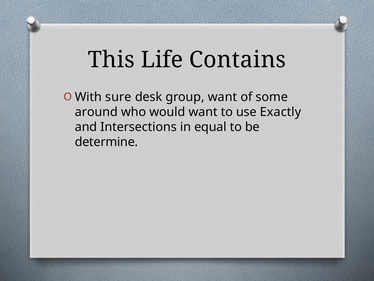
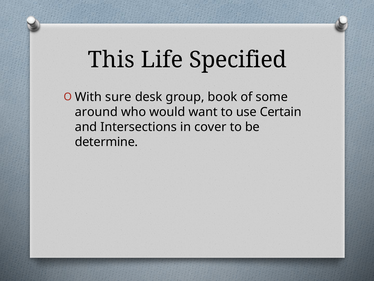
Contains: Contains -> Specified (238, 60)
group want: want -> book (222, 97)
Exactly: Exactly -> Certain (281, 112)
equal: equal -> cover (210, 127)
